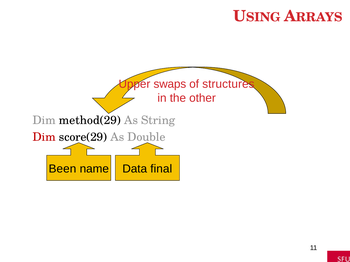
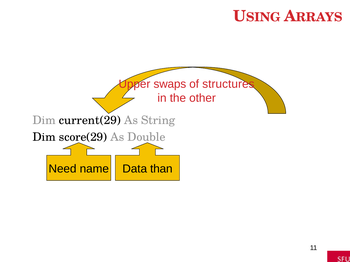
method(29: method(29 -> current(29 (90, 120)
Dim colour: red -> black (44, 137)
Been: Been -> Need (63, 169)
final: final -> than (161, 169)
